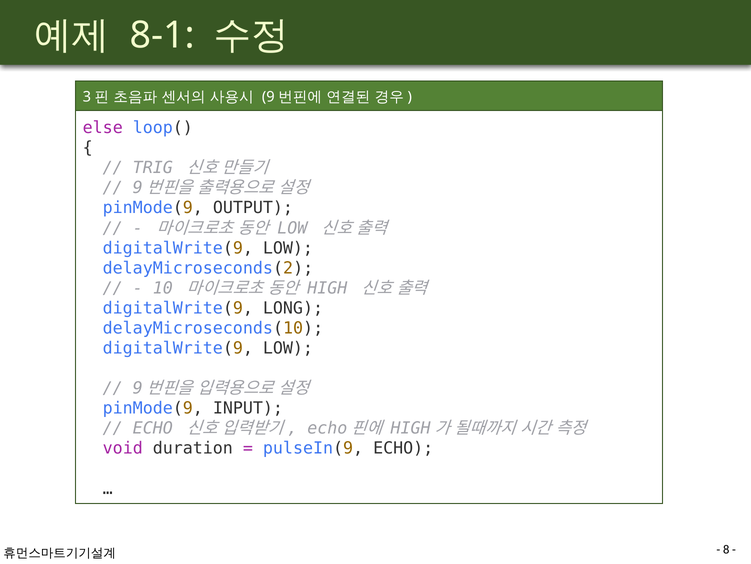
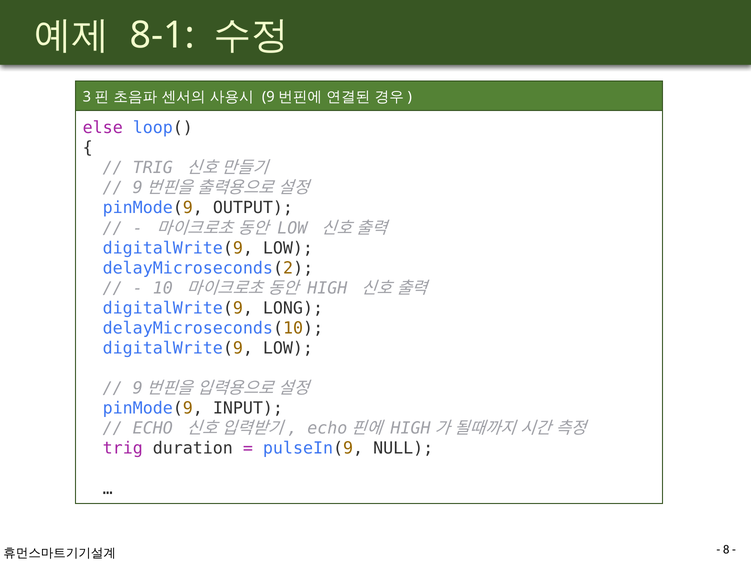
void: void -> trig (123, 448)
pulseIn(9 ECHO: ECHO -> NULL (403, 448)
